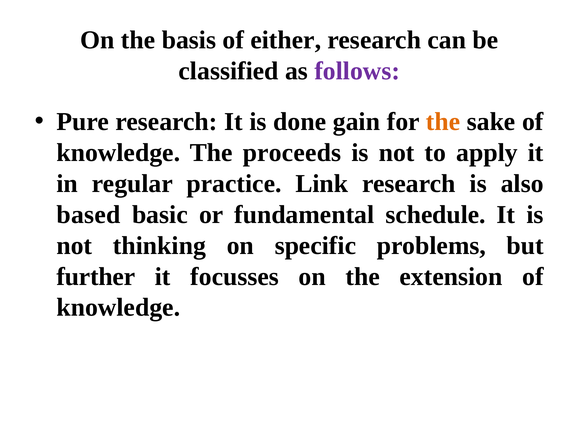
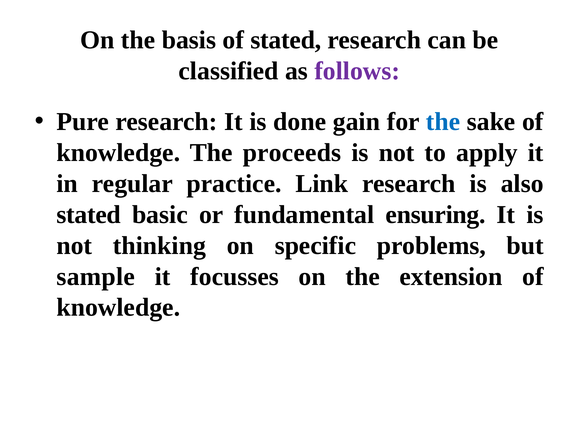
of either: either -> stated (286, 40)
the colour: orange -> blue (443, 121)
based: based -> stated (89, 214)
schedule: schedule -> ensuring (436, 214)
further: further -> sample (96, 276)
